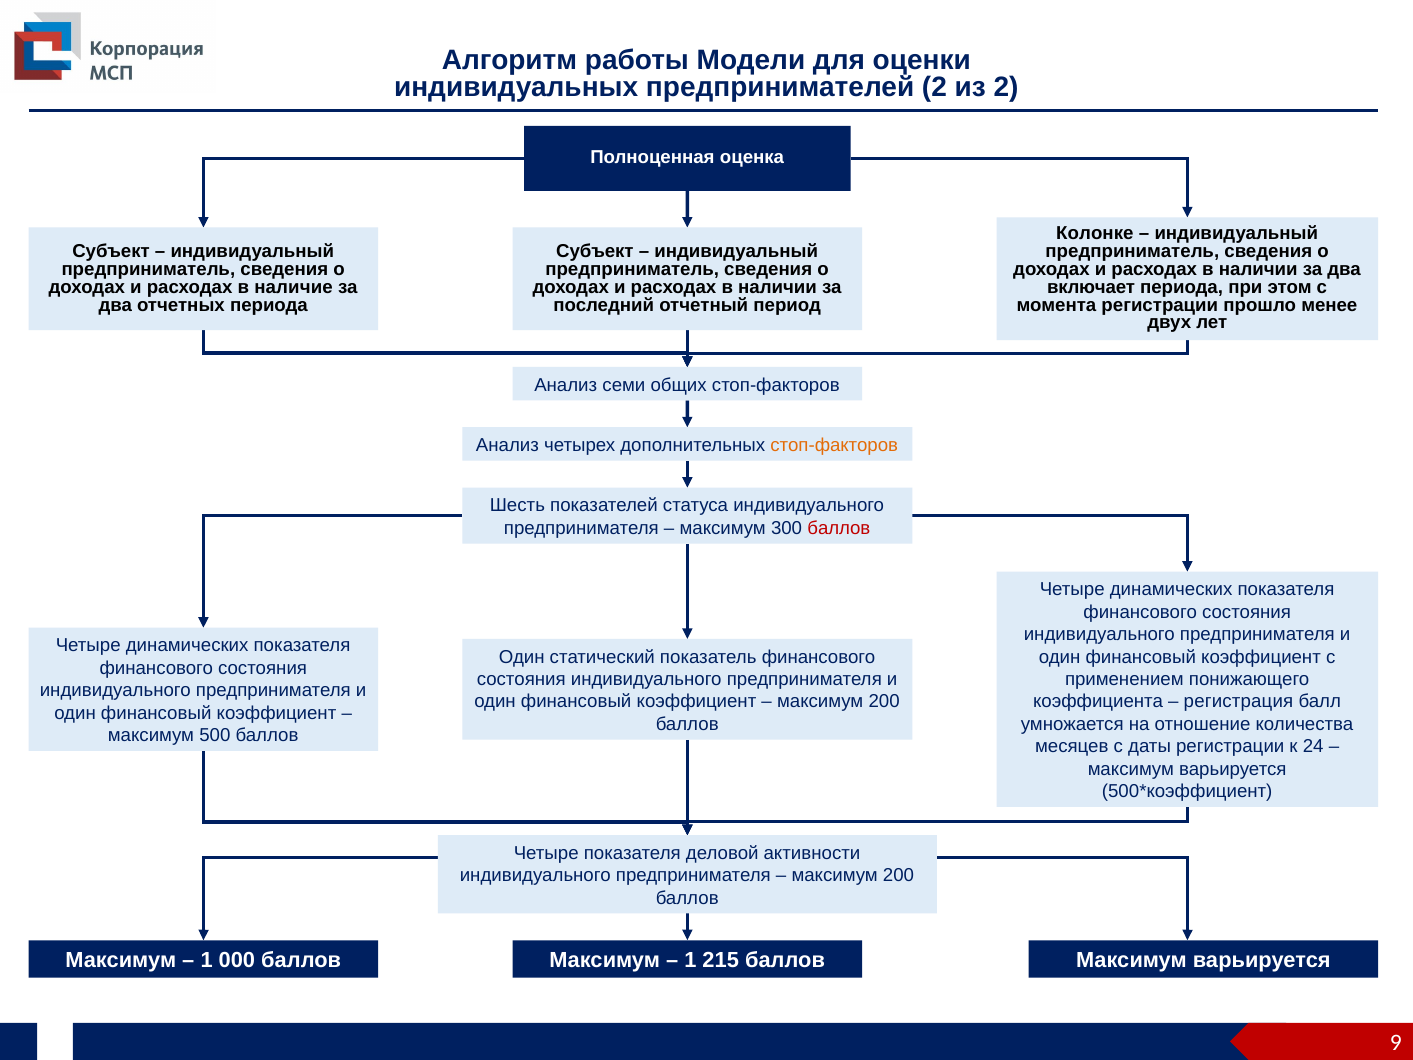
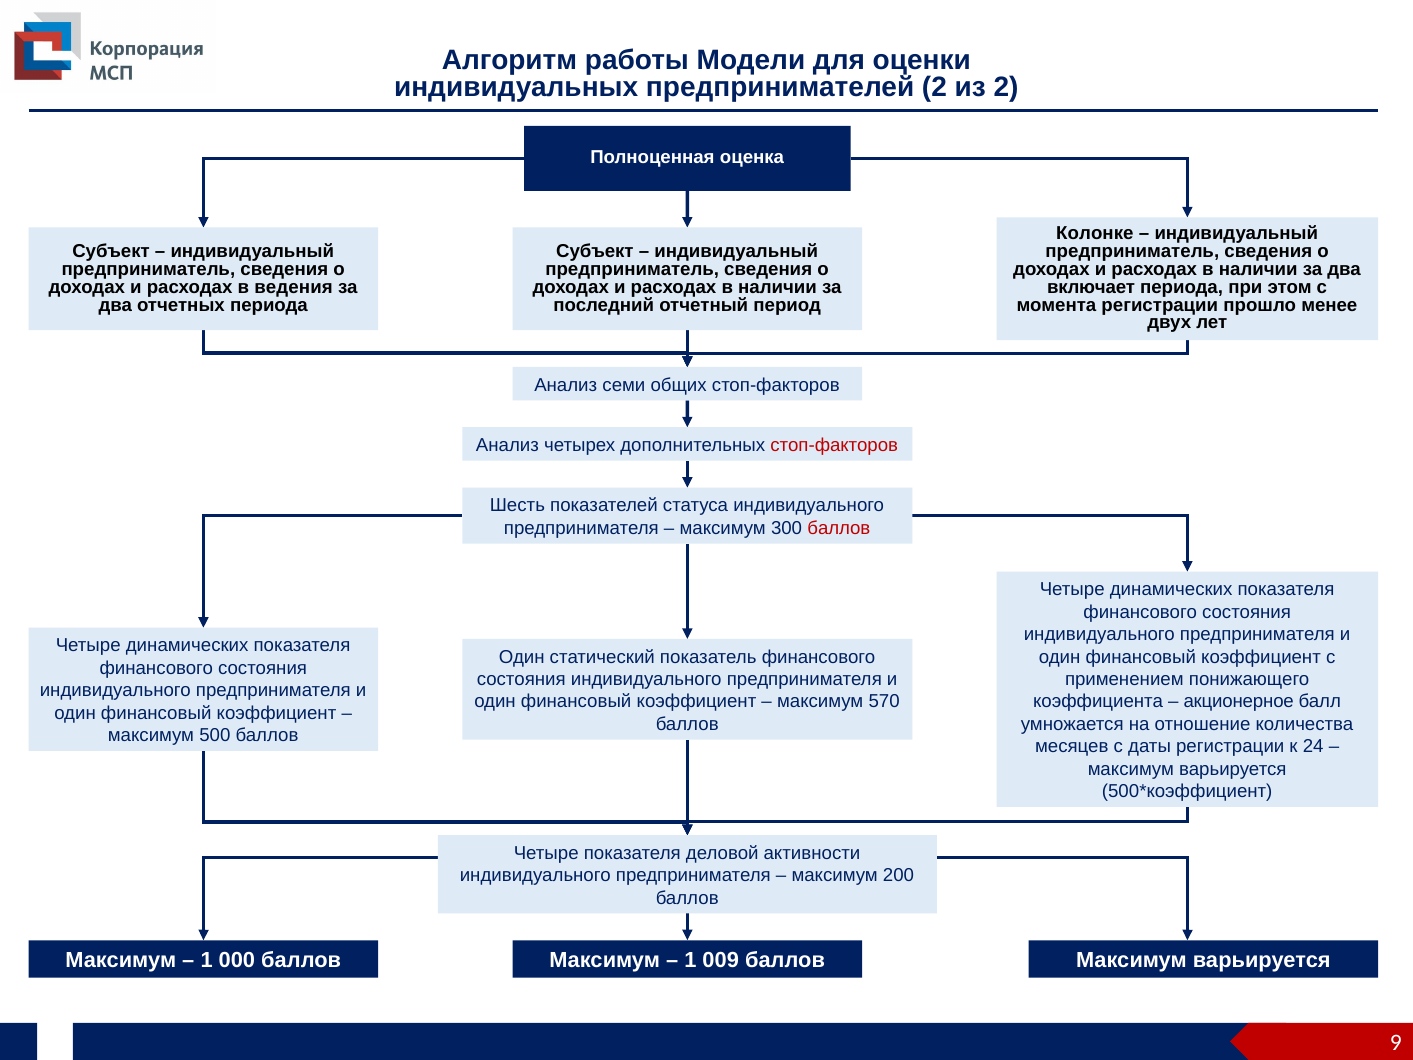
наличие: наличие -> ведения (294, 287)
стоп-факторов colour: orange -> red (834, 445)
200: 200 -> 570 (884, 702)
регистрация: регистрация -> акционерное (1239, 702)
215: 215 -> 009 (721, 960)
